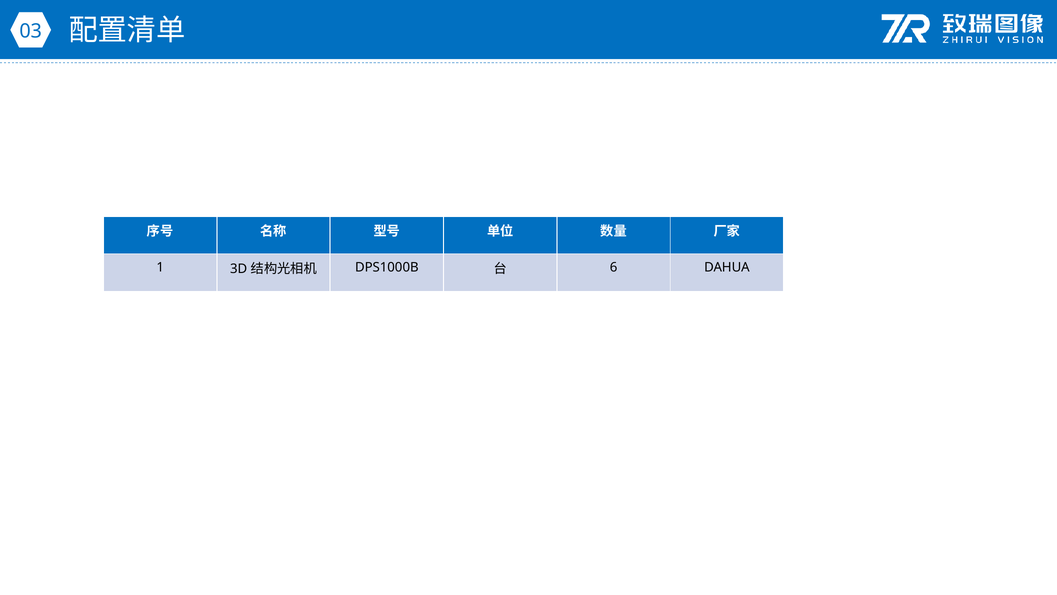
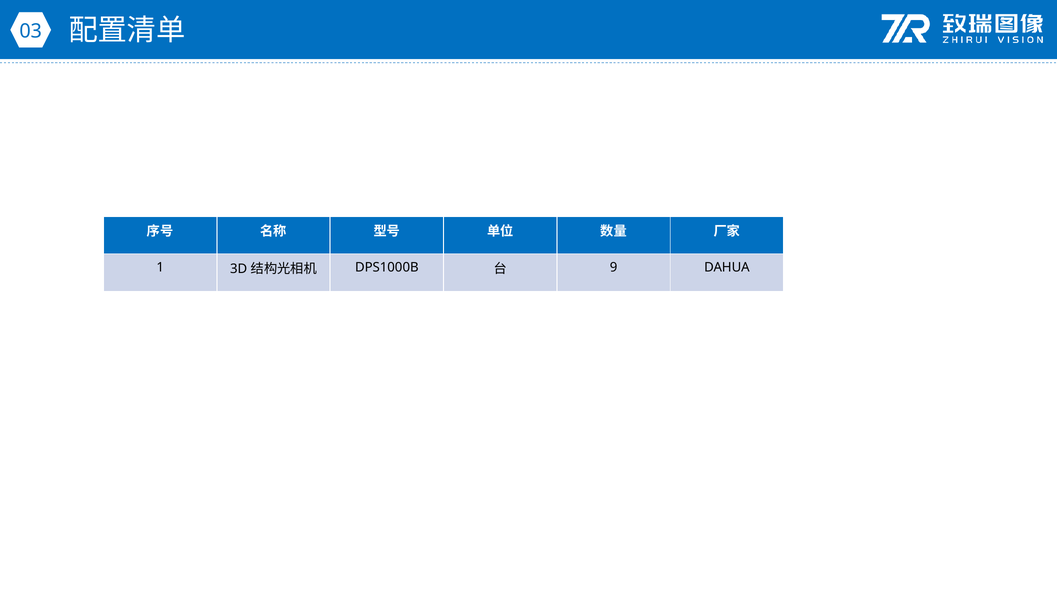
6: 6 -> 9 (614, 267)
